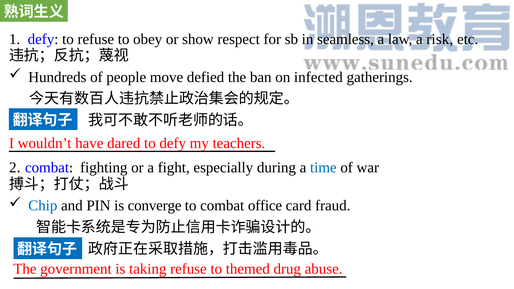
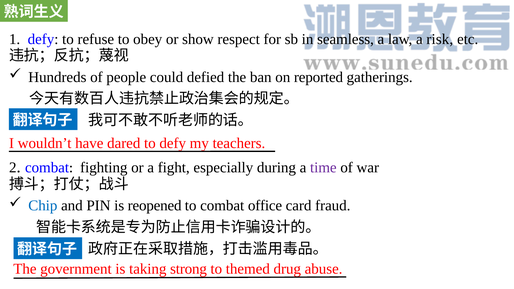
move: move -> could (167, 77)
infected: infected -> reported (318, 77)
time colour: blue -> purple (323, 167)
converge: converge -> reopened (155, 206)
taking refuse: refuse -> strong (189, 269)
